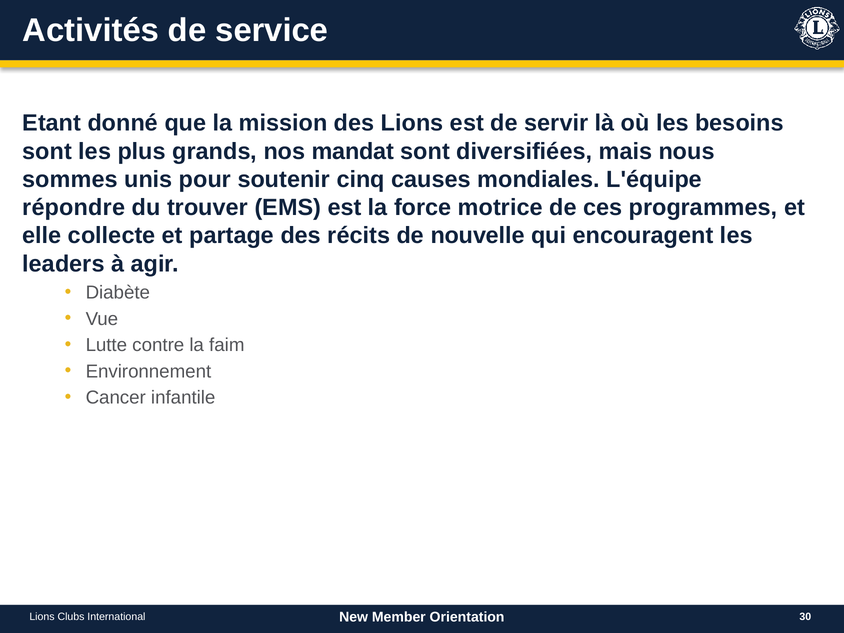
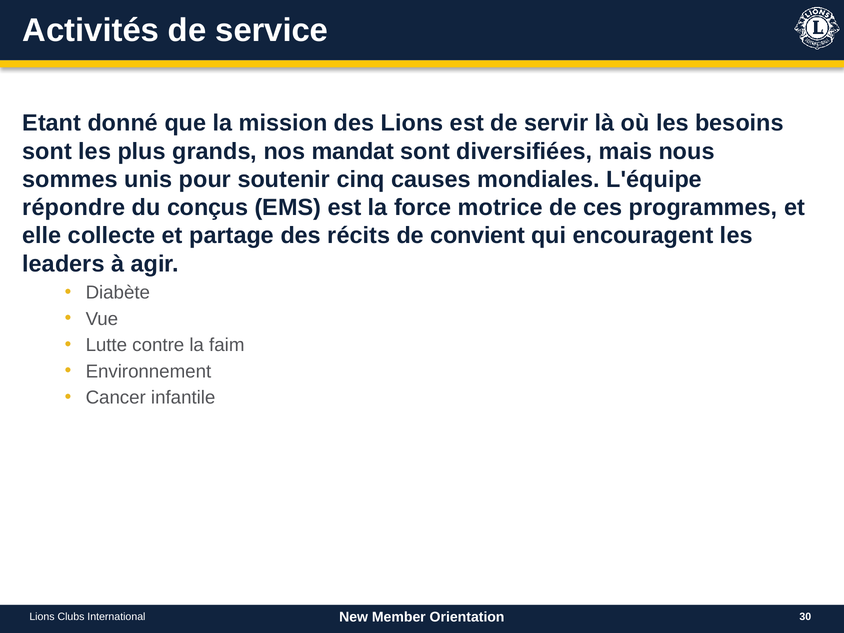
trouver: trouver -> conçus (208, 208)
nouvelle: nouvelle -> convient (478, 236)
